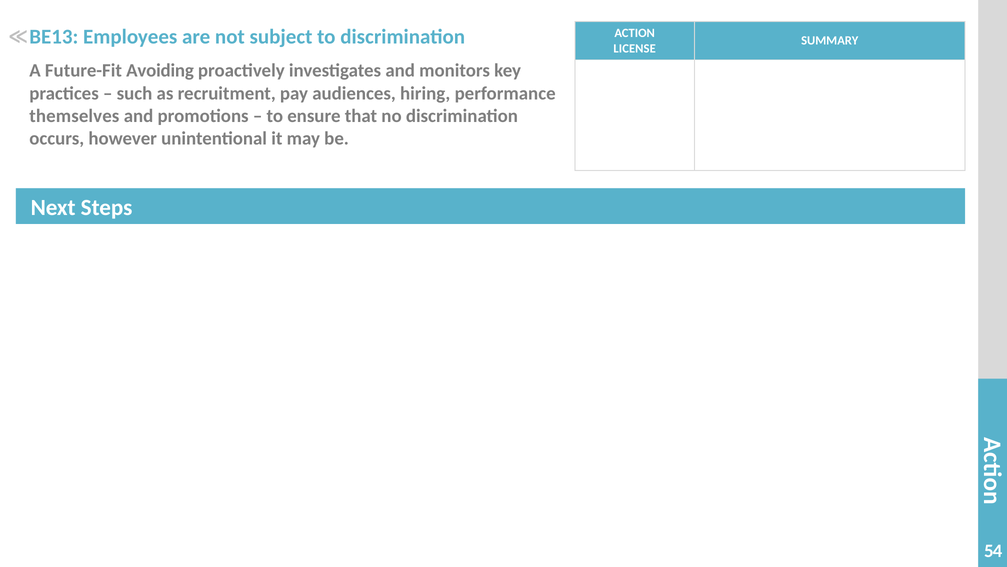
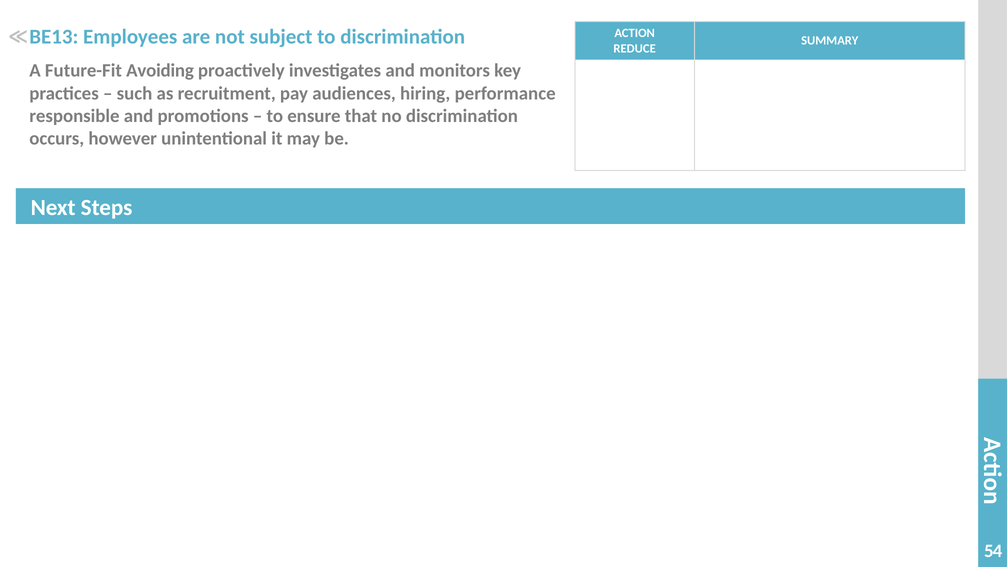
LICENSE: LICENSE -> REDUCE (635, 48)
themselves: themselves -> responsible (74, 116)
